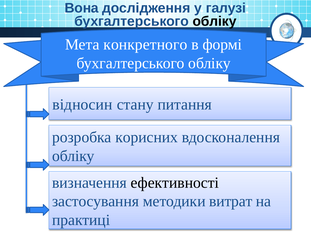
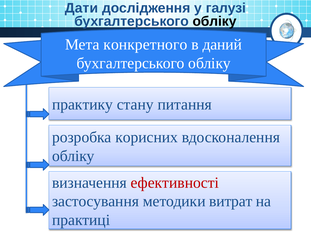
Вона: Вона -> Дати (82, 8)
формі: формі -> даний (222, 45)
відносин: відносин -> практику (82, 105)
ефективності colour: black -> red (175, 183)
